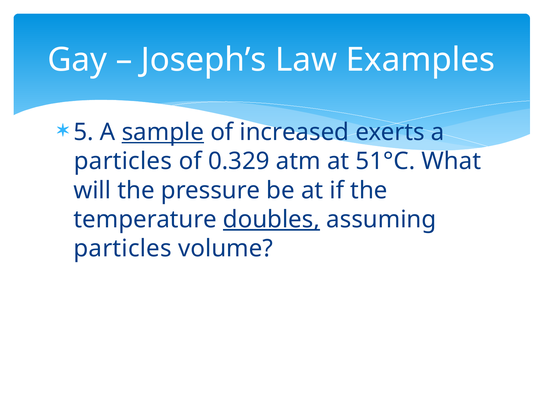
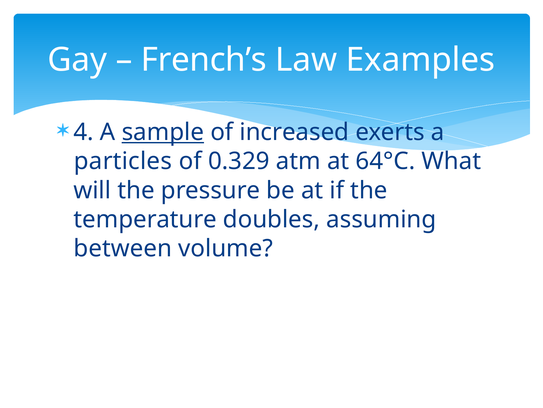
Joseph’s: Joseph’s -> French’s (204, 60)
5: 5 -> 4 (84, 132)
51°C: 51°C -> 64°C (385, 161)
doubles underline: present -> none (271, 219)
particles: particles -> between (123, 248)
